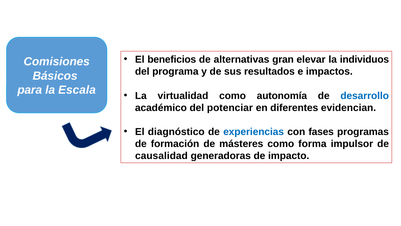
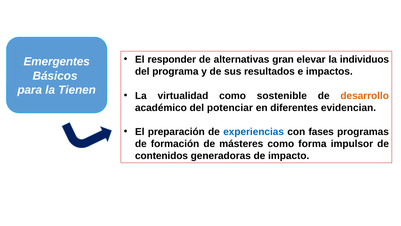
beneficios: beneficios -> responder (172, 59)
Comisiones: Comisiones -> Emergentes (57, 62)
Escala: Escala -> Tienen (77, 90)
autonomía: autonomía -> sostenible (282, 96)
desarrollo colour: blue -> orange (365, 96)
diagnóstico: diagnóstico -> preparación (176, 132)
causalidad: causalidad -> contenidos (162, 156)
